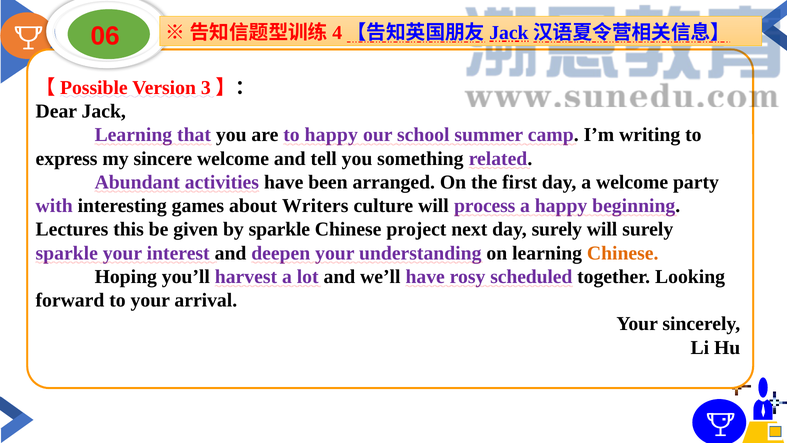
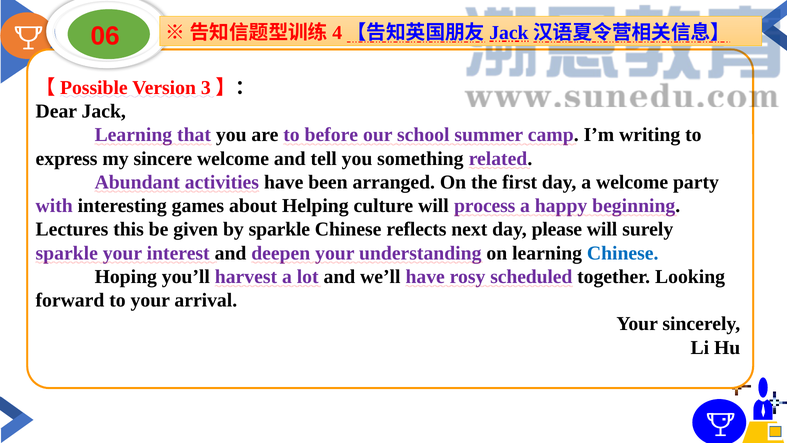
to happy: happy -> before (331, 135)
Writers: Writers -> Helping (315, 206)
project: project -> reflects (416, 229)
day surely: surely -> please (557, 229)
Chinese colour: orange -> blue (623, 253)
